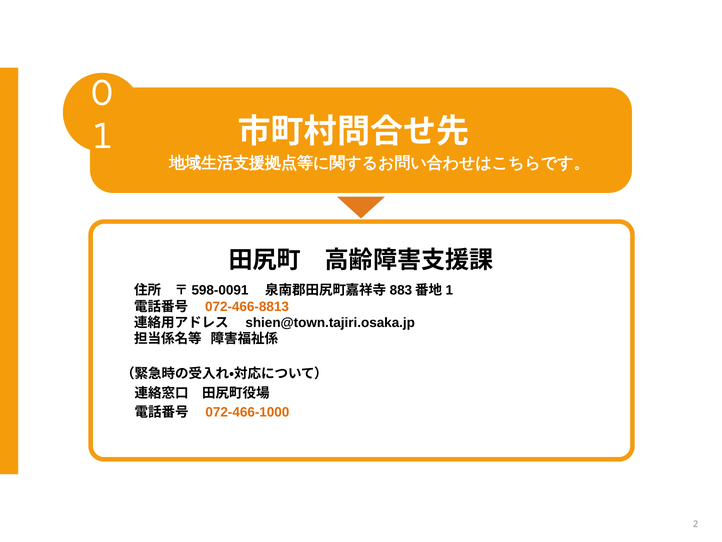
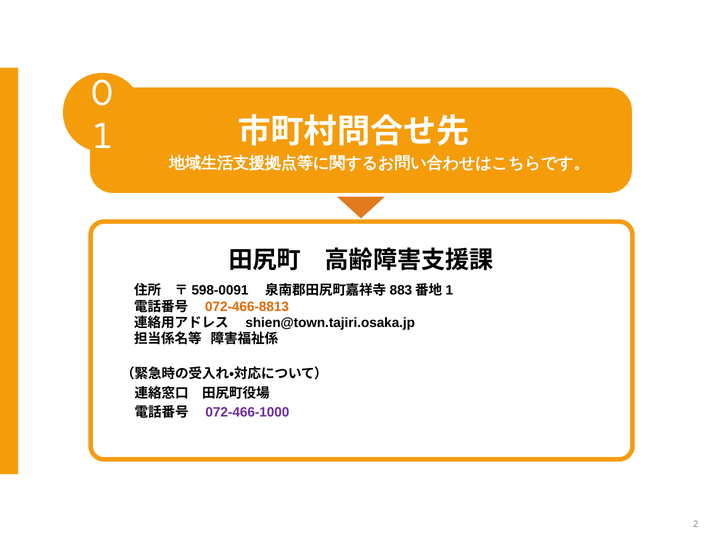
072-466-1000 colour: orange -> purple (247, 412)
